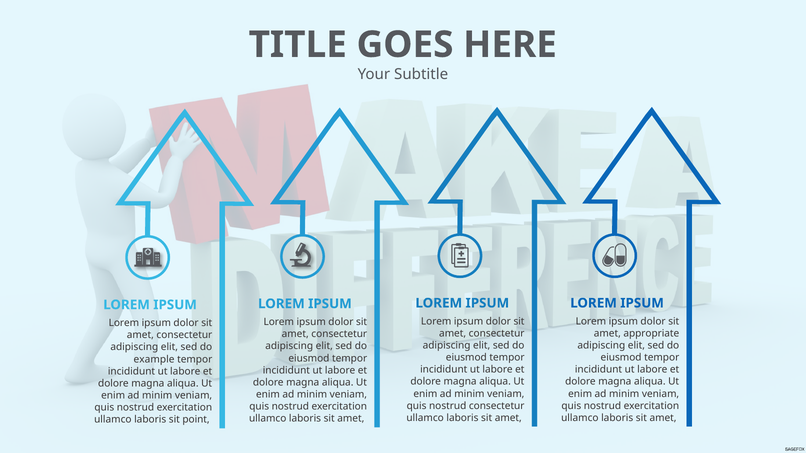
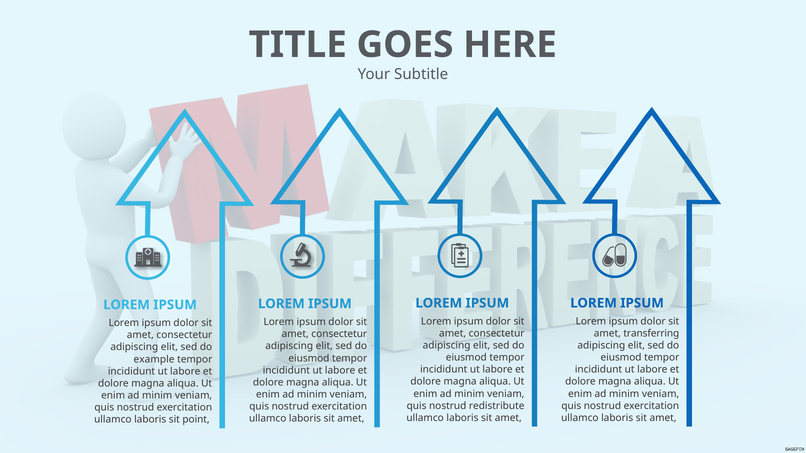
appropriate: appropriate -> transferring (651, 334)
nostrud consectetur: consectetur -> redistribute (497, 406)
